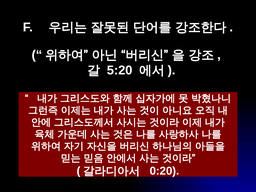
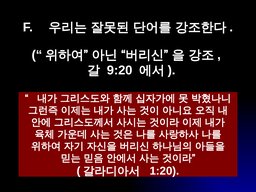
5:20: 5:20 -> 9:20 (120, 70)
0:20: 0:20 -> 1:20 (164, 171)
